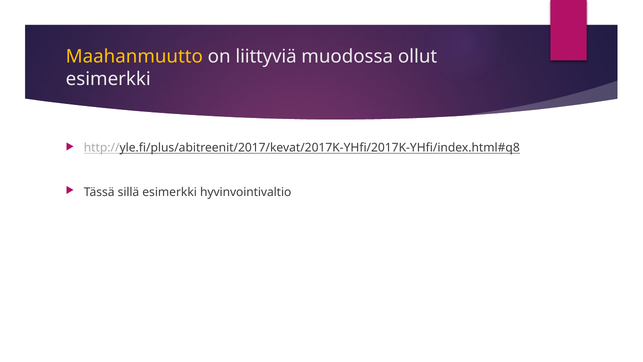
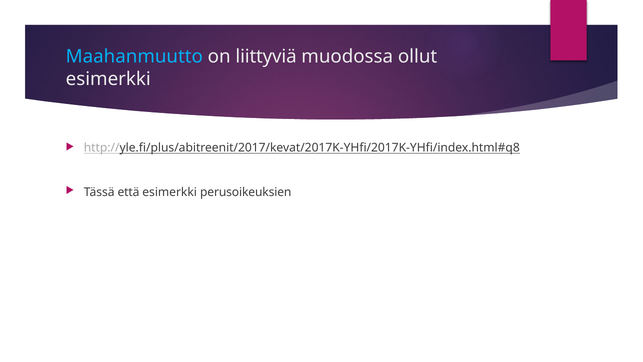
Maahanmuutto colour: yellow -> light blue (134, 56)
sillä: sillä -> että (128, 192)
hyvinvointivaltio: hyvinvointivaltio -> perusoikeuksien (246, 192)
